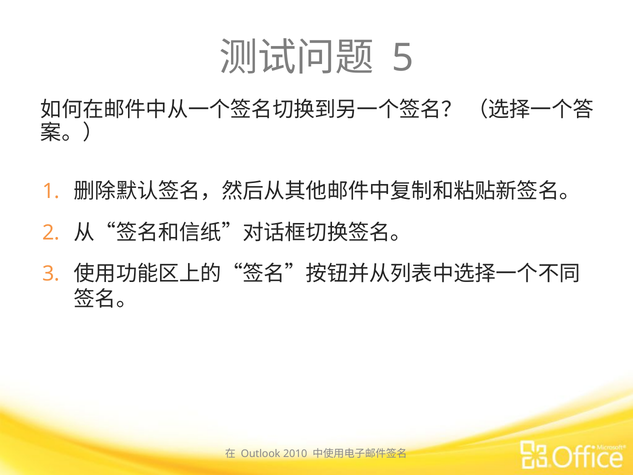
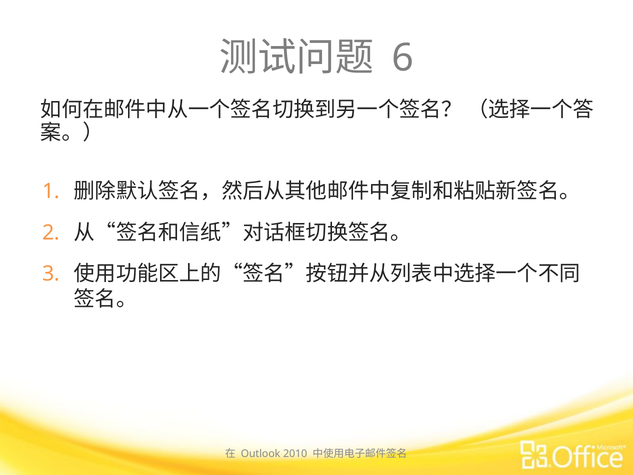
5: 5 -> 6 (403, 58)
